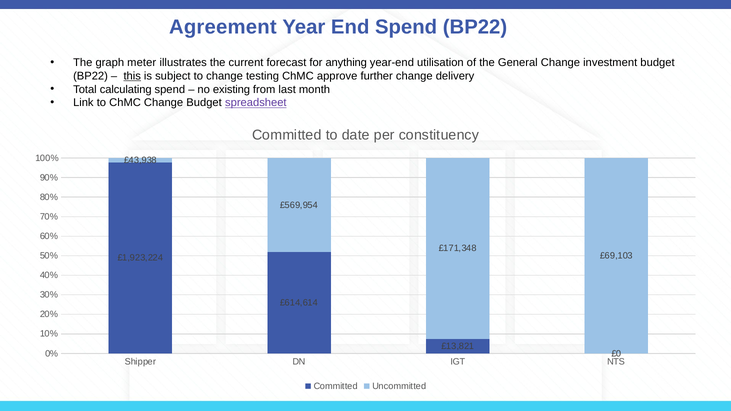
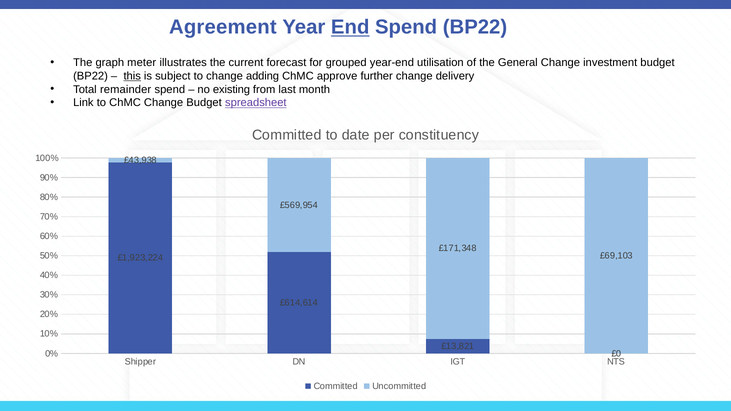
End underline: none -> present (350, 27)
anything: anything -> grouped (346, 63)
testing: testing -> adding (263, 76)
calculating: calculating -> remainder (126, 89)
